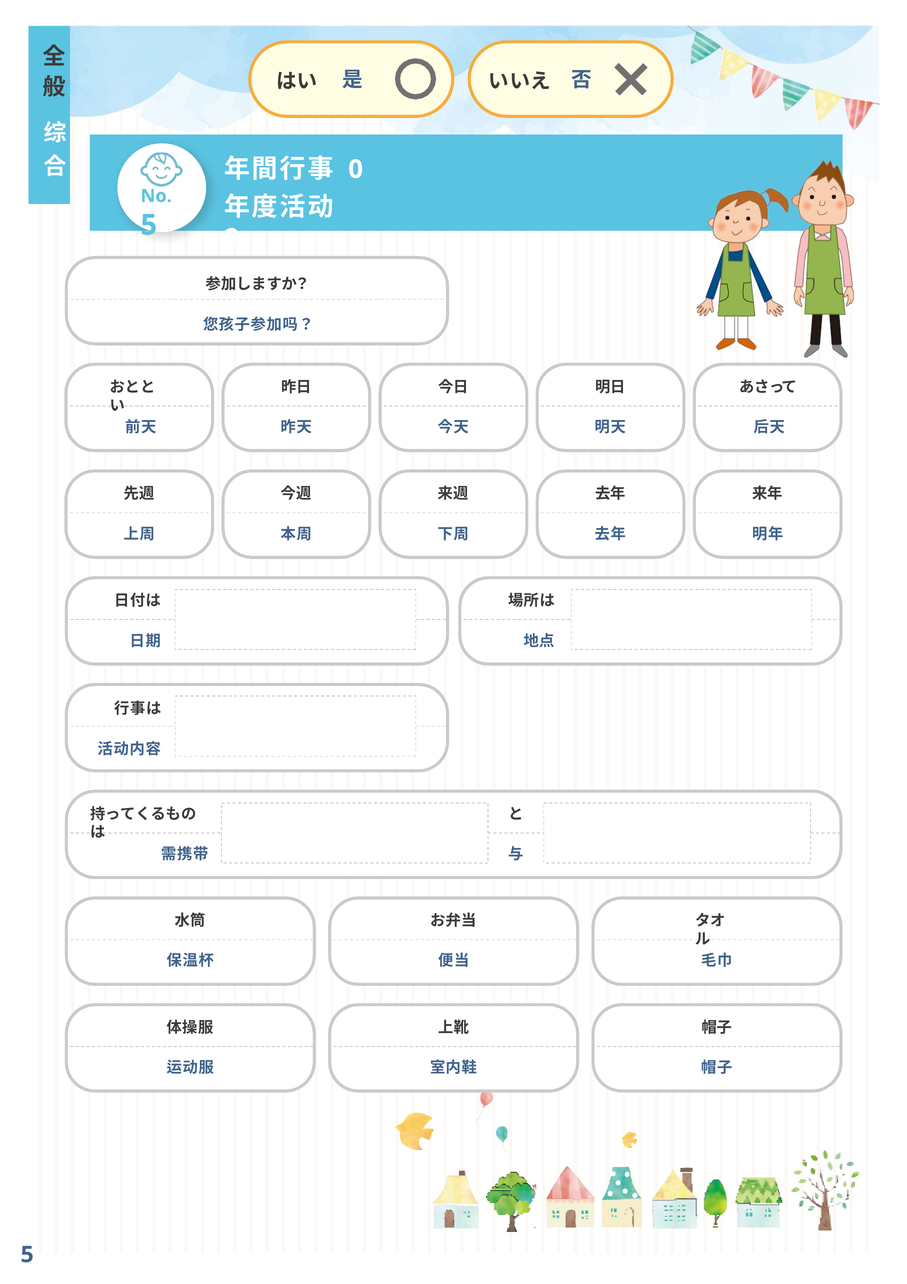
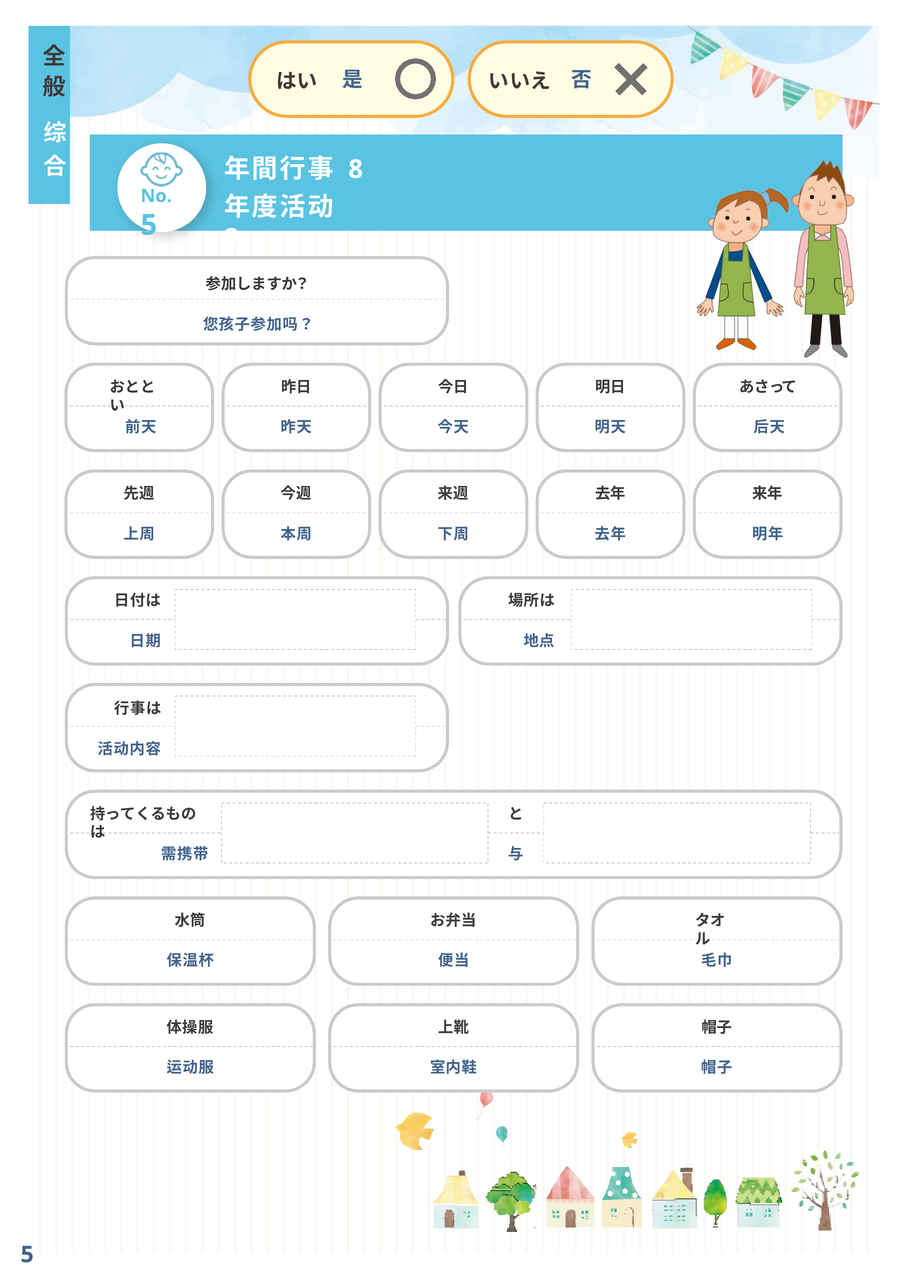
0: 0 -> 8 (356, 169)
